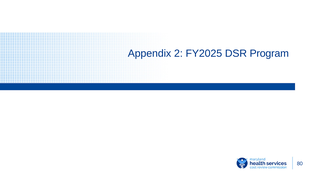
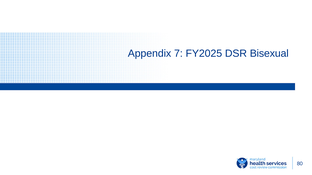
2: 2 -> 7 (178, 54)
Program: Program -> Bisexual (269, 54)
